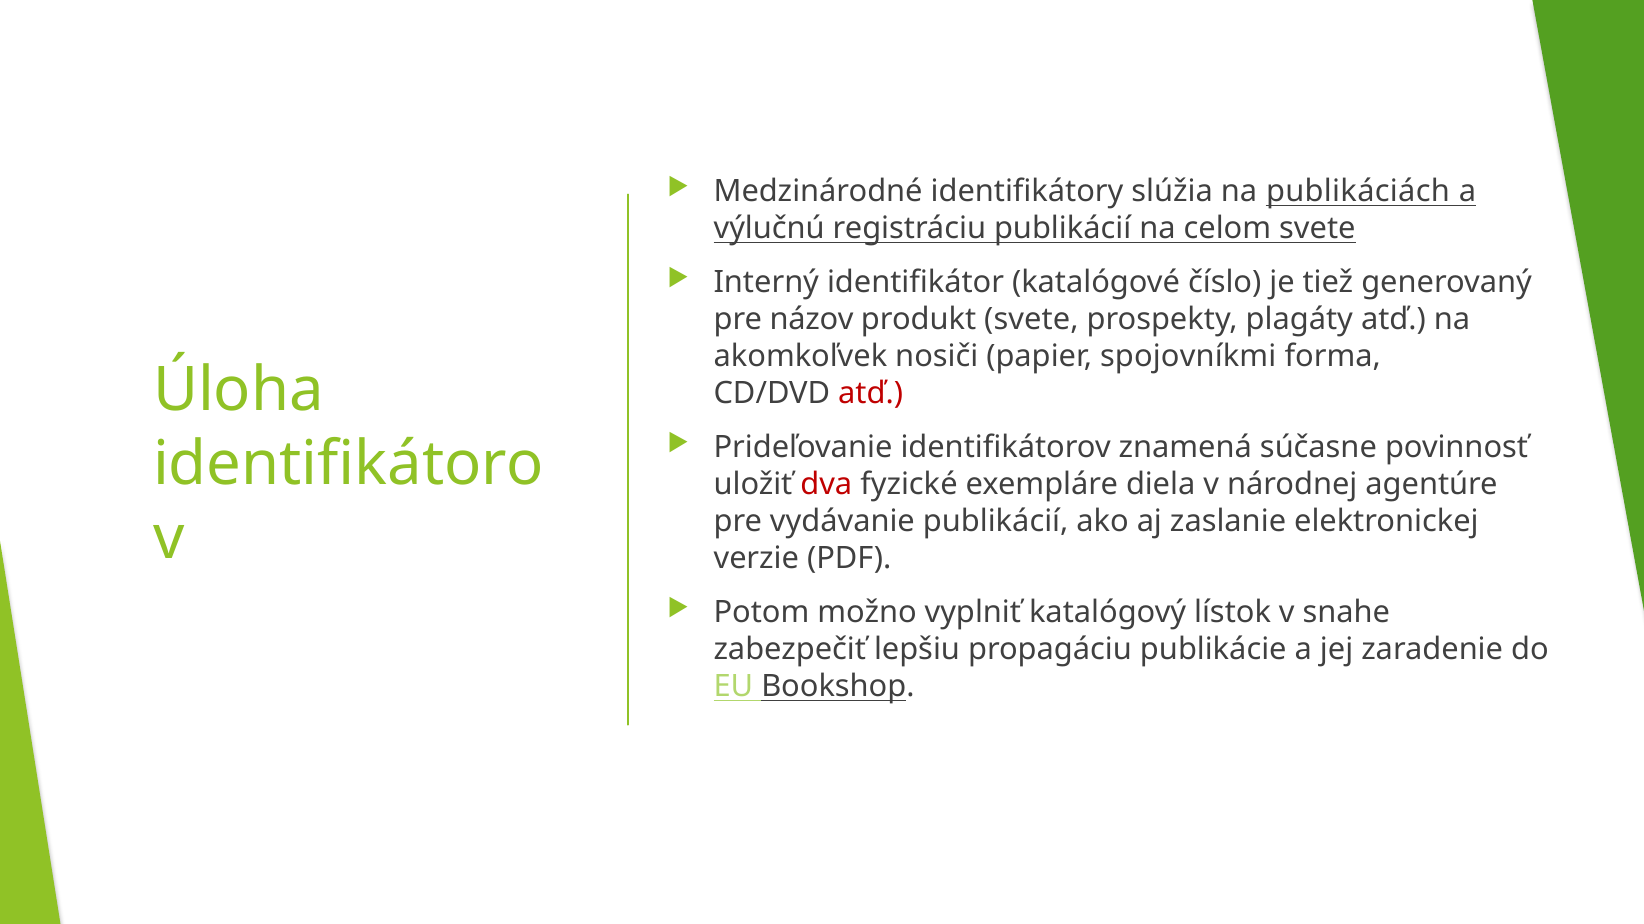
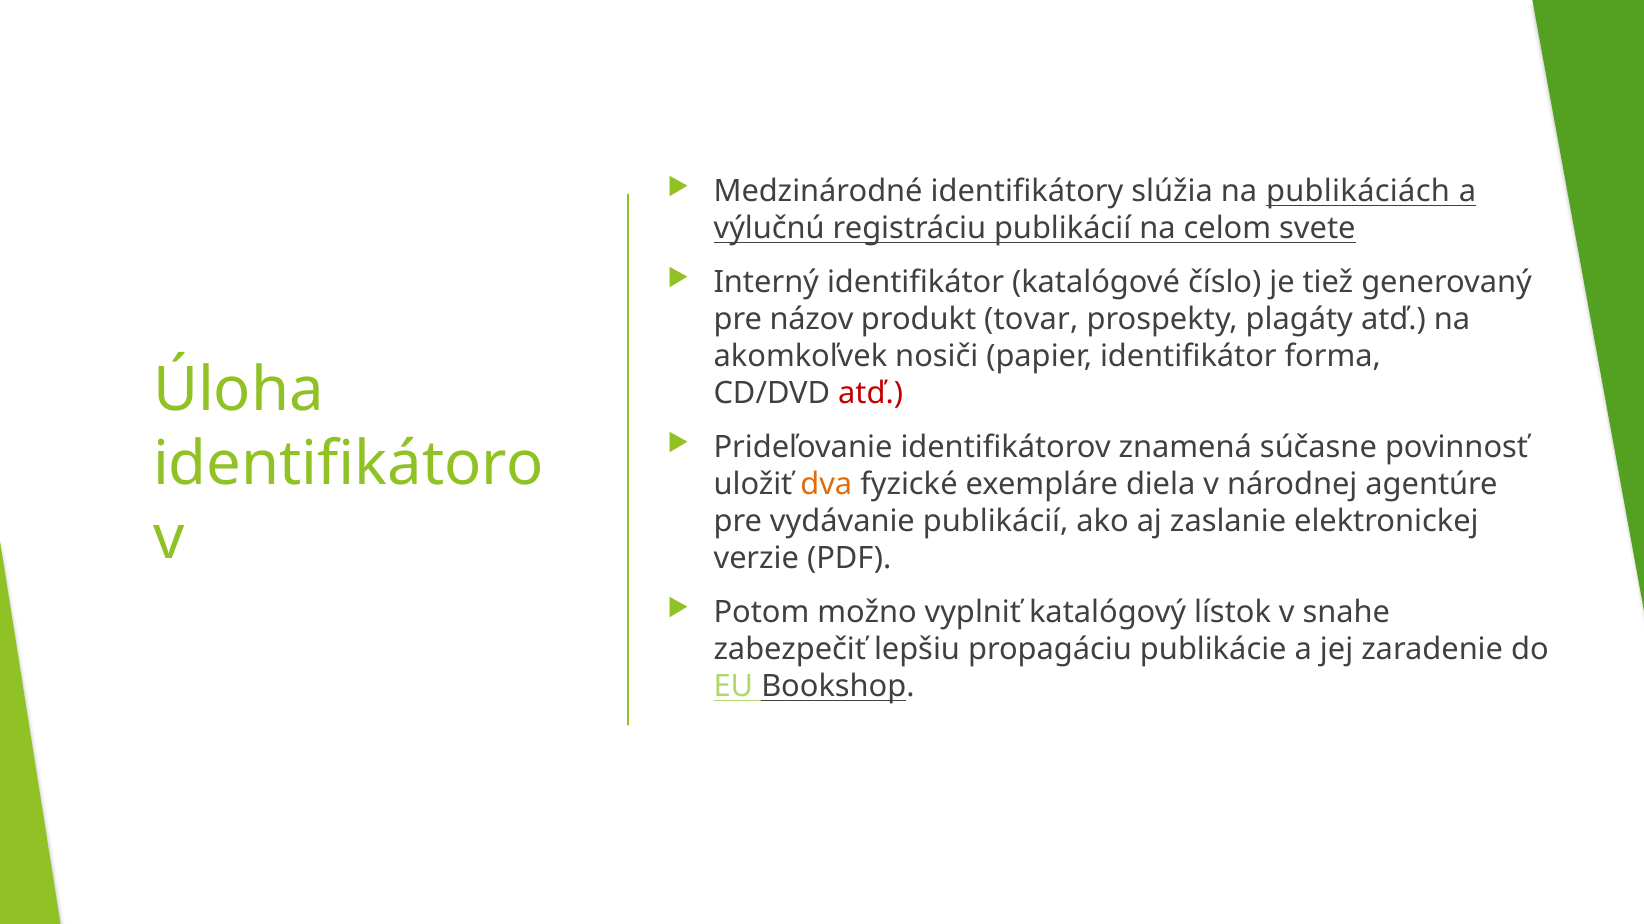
produkt svete: svete -> tovar (1031, 320)
papier spojovníkmi: spojovníkmi -> identifikátor (1188, 357)
dva colour: red -> orange (826, 485)
